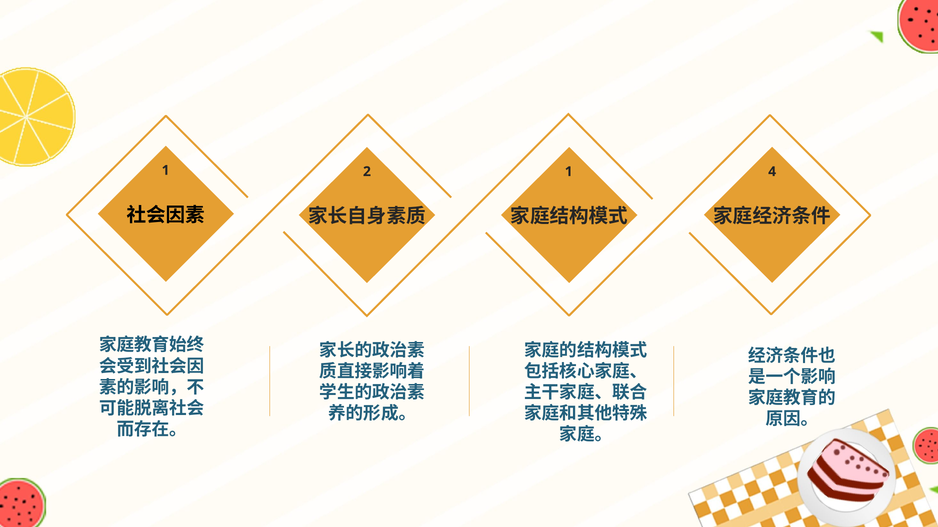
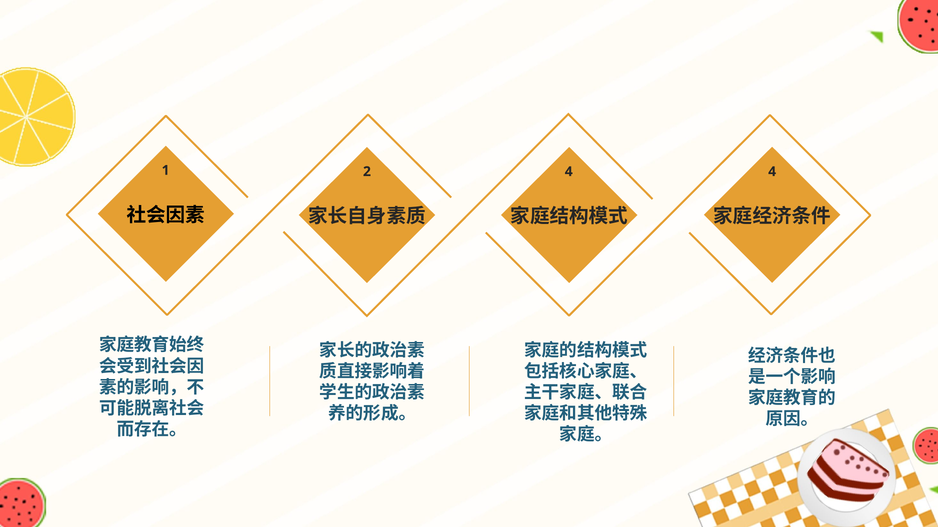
2 1: 1 -> 4 (569, 172)
